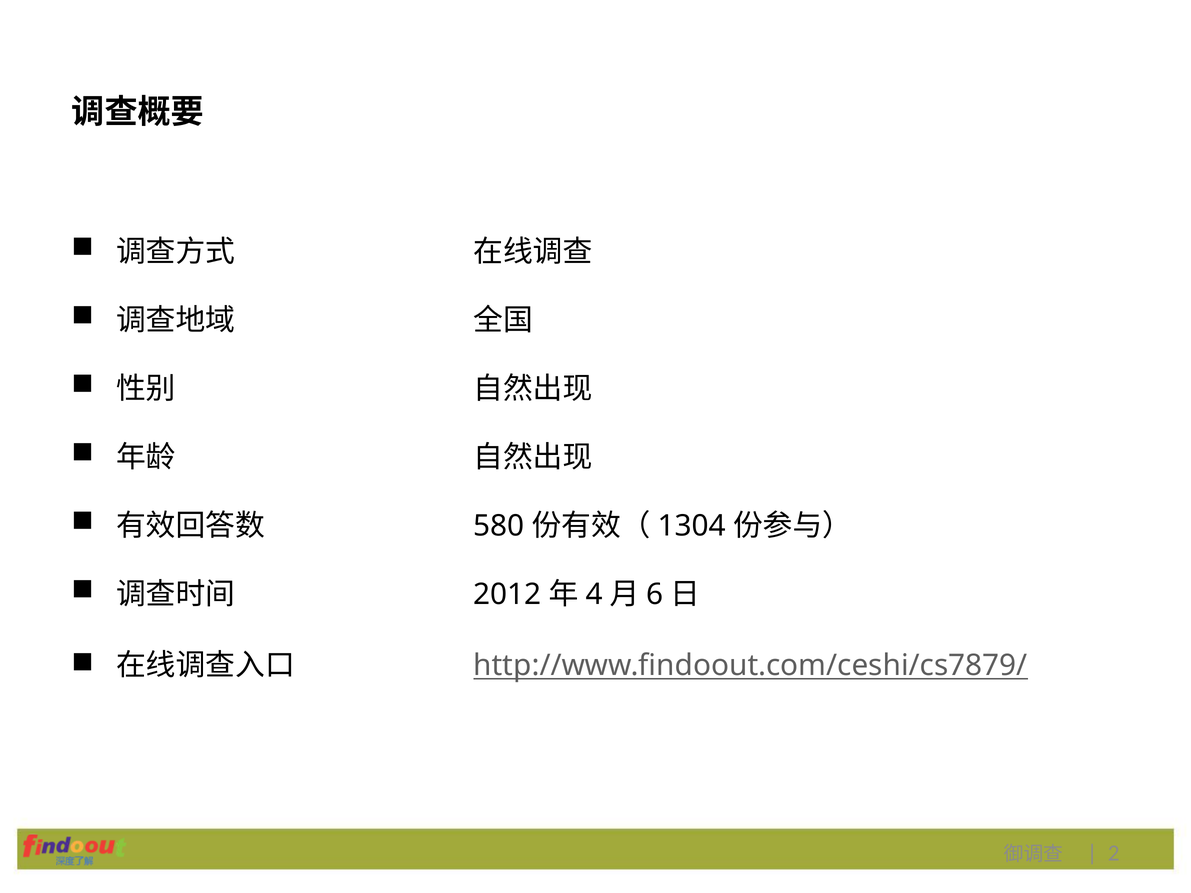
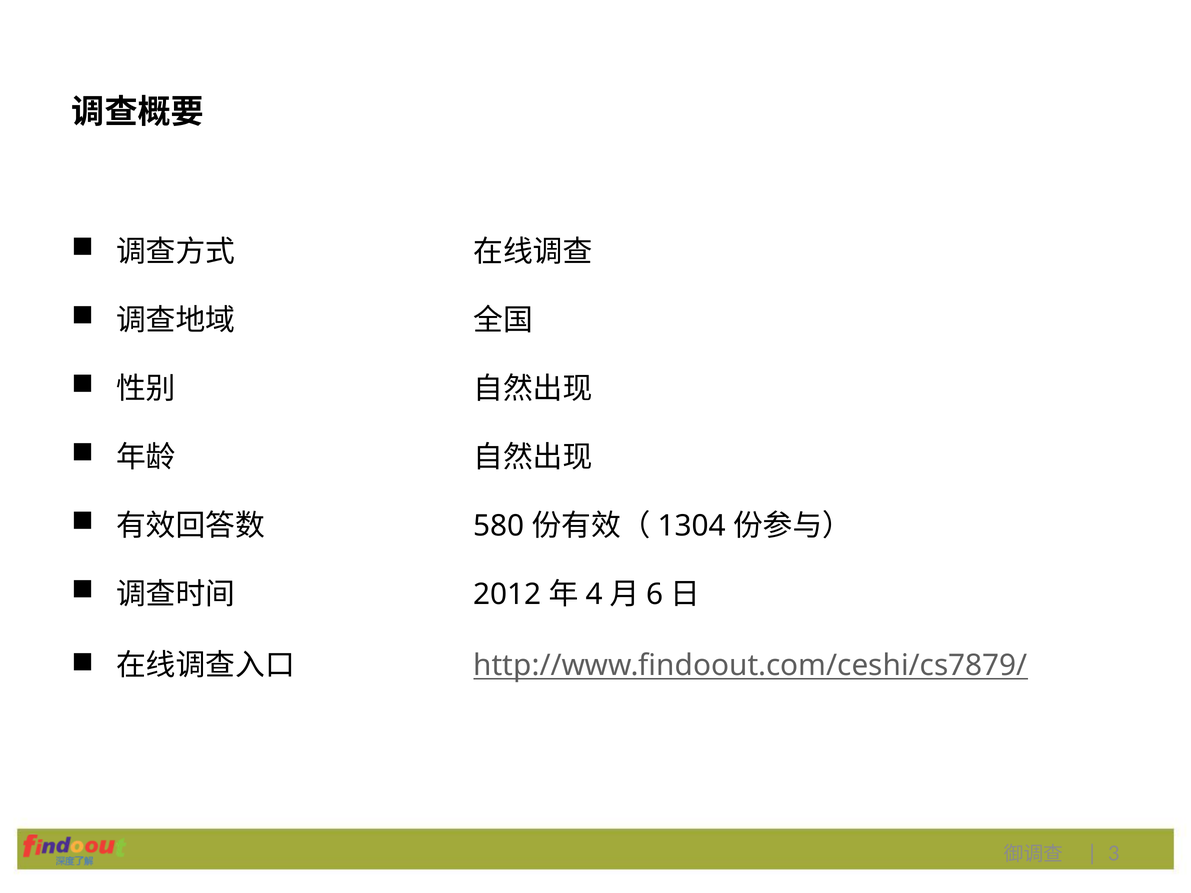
2: 2 -> 3 (1114, 853)
